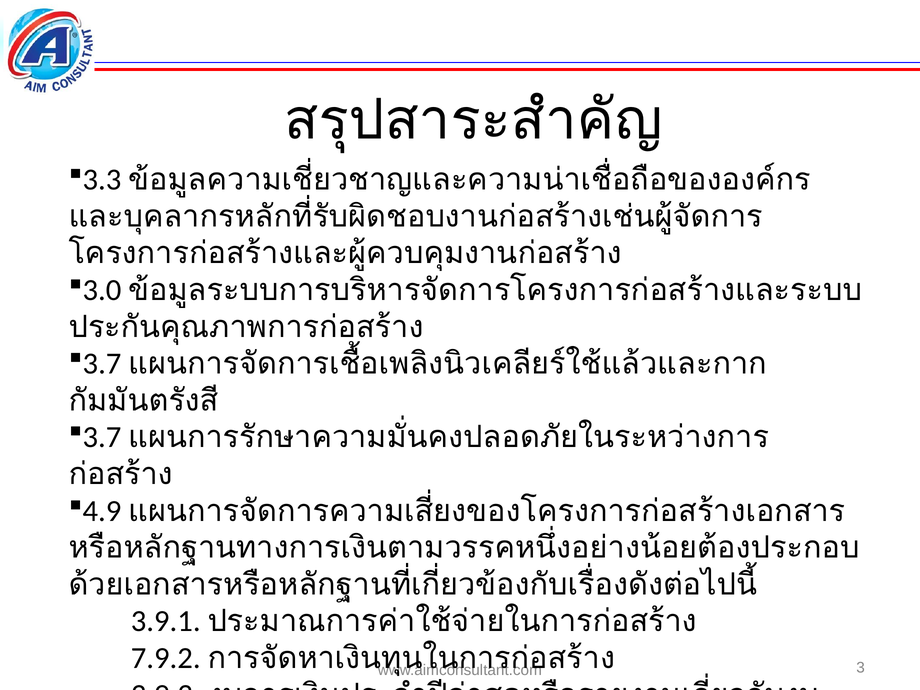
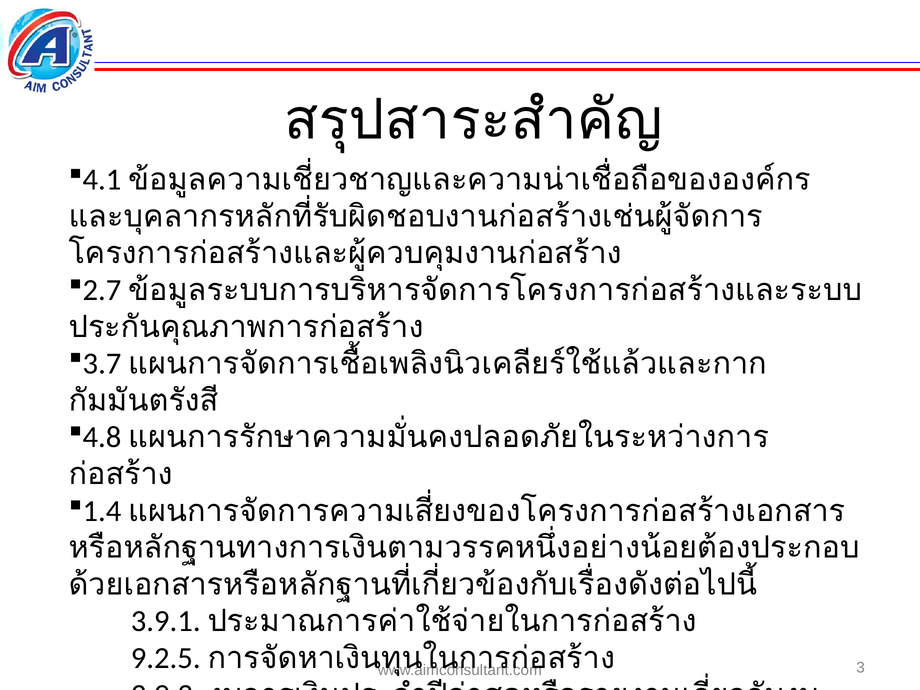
3.3: 3.3 -> 4.1 (102, 180)
3.0: 3.0 -> 2.7 (102, 290)
3.7: 3.7 -> 4.8 (102, 437)
4.9: 4.9 -> 1.4 (102, 511)
7.9.2: 7.9.2 -> 9.2.5 (166, 658)
